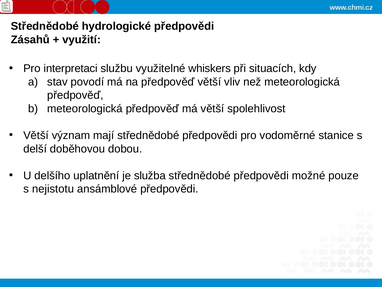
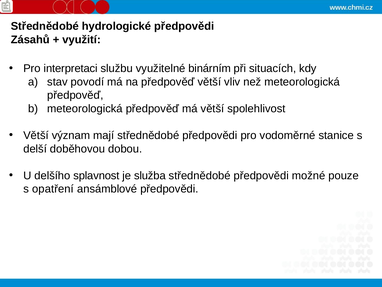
whiskers: whiskers -> binárním (210, 68)
uplatnění: uplatnění -> splavnost (96, 175)
nejistotu: nejistotu -> opatření (53, 189)
